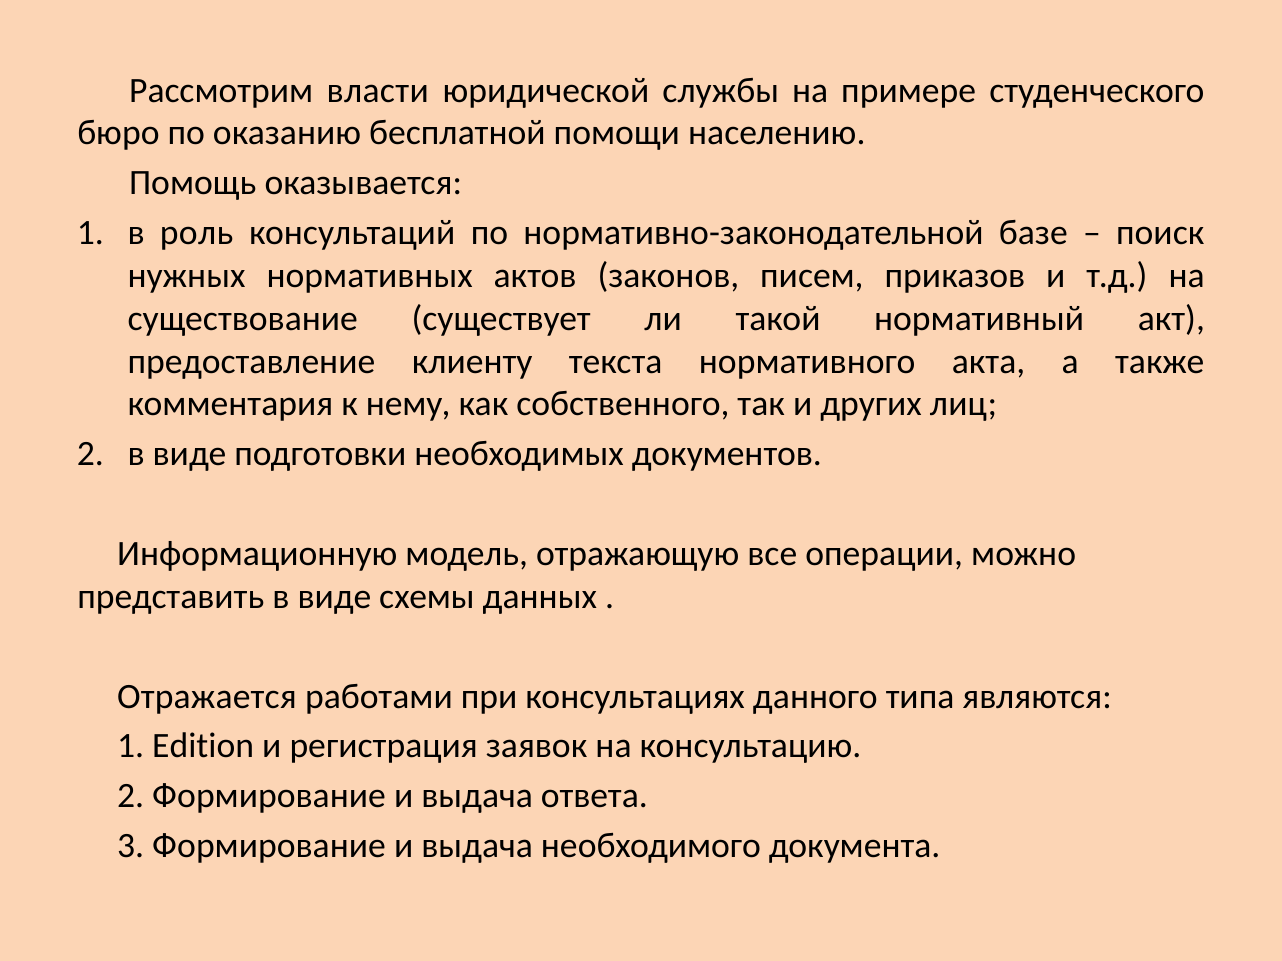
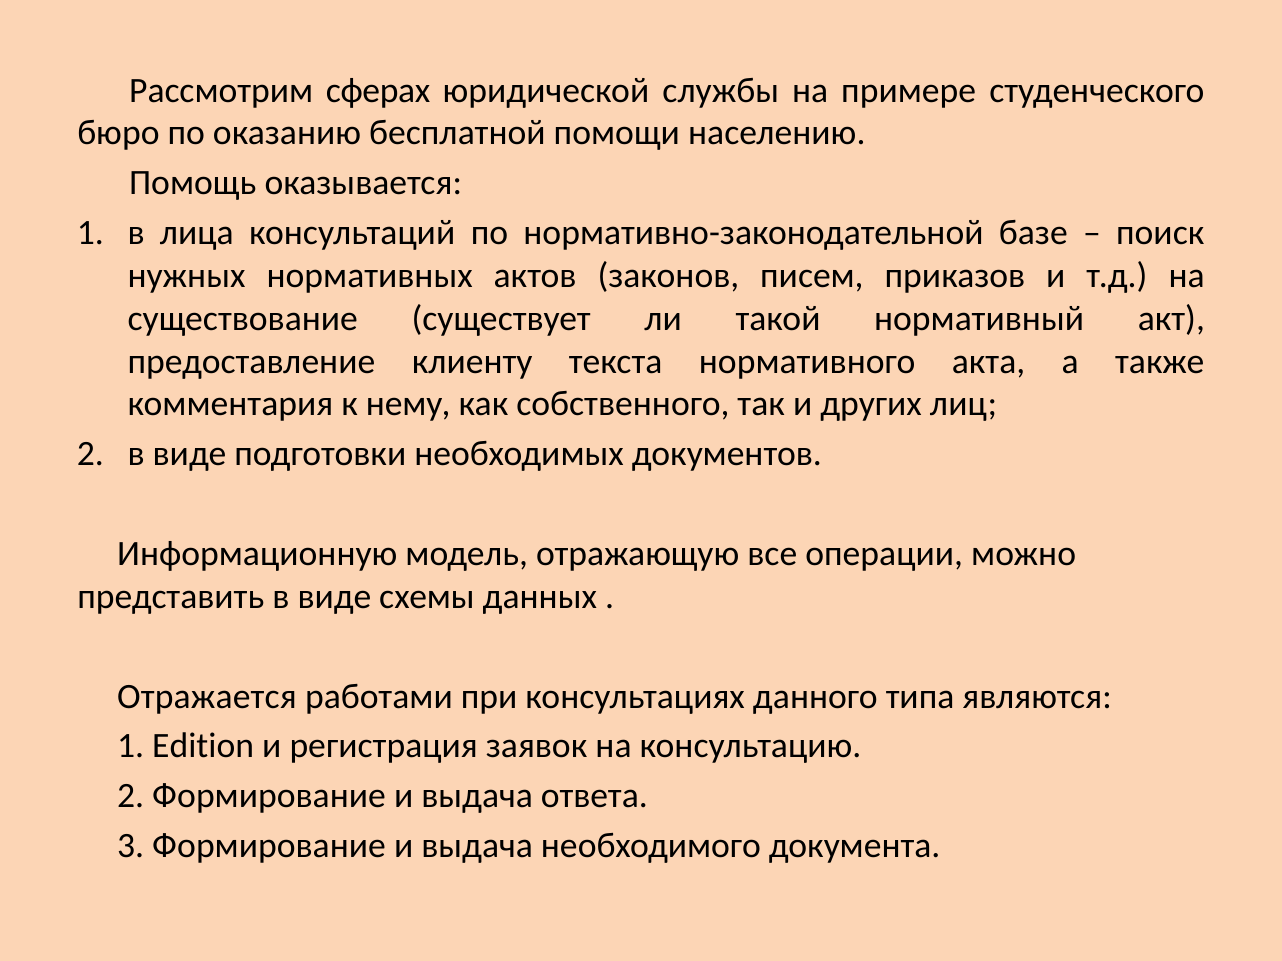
власти: власти -> сферах (378, 90)
роль: роль -> лица (197, 233)
